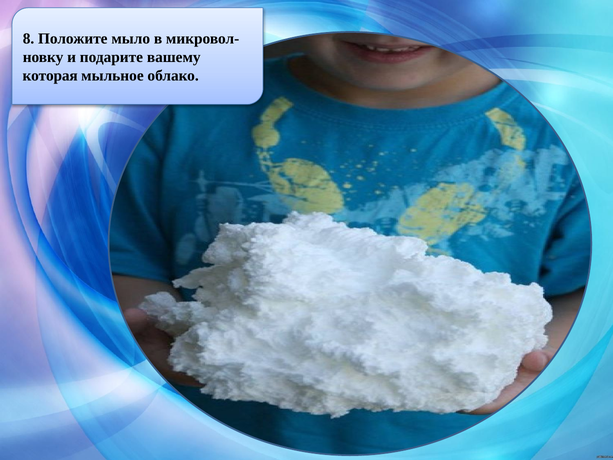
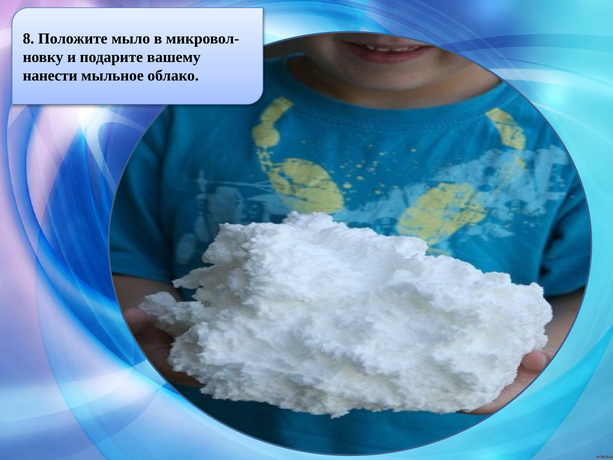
которая: которая -> нанести (50, 76)
